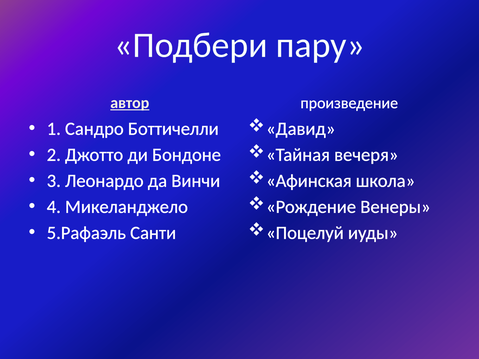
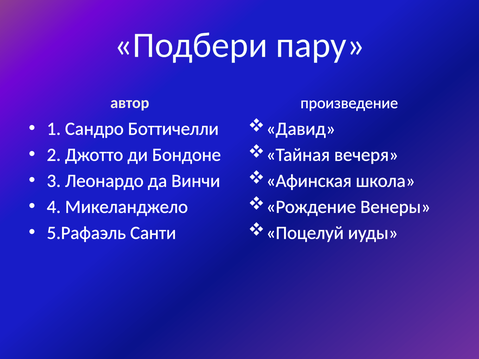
автор underline: present -> none (130, 103)
